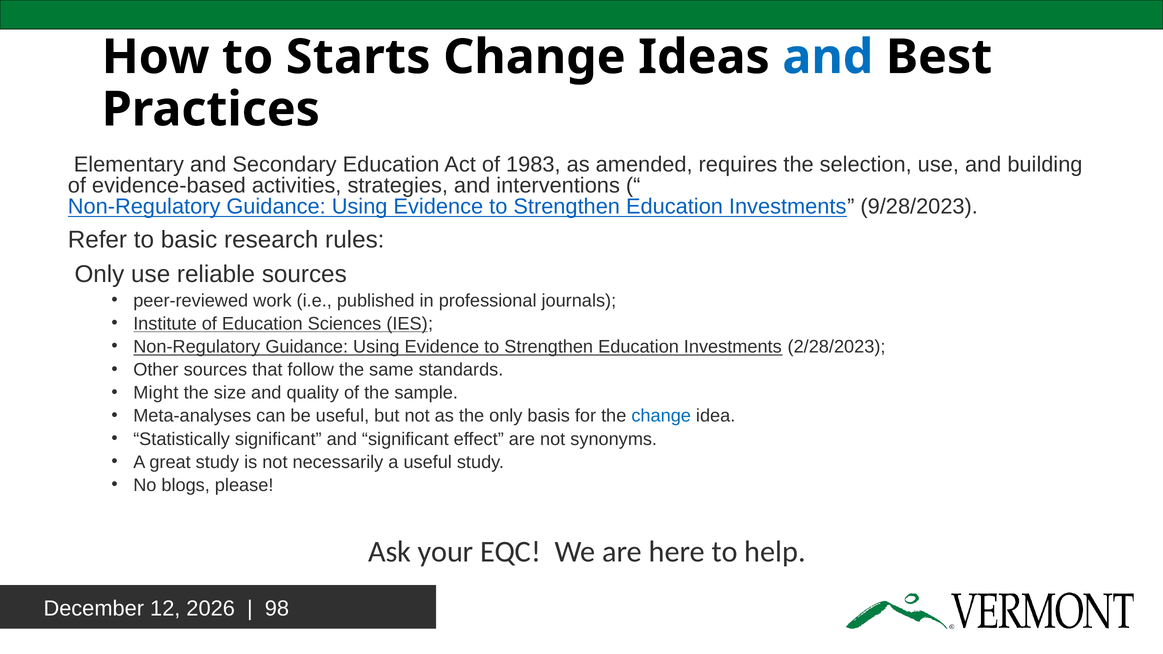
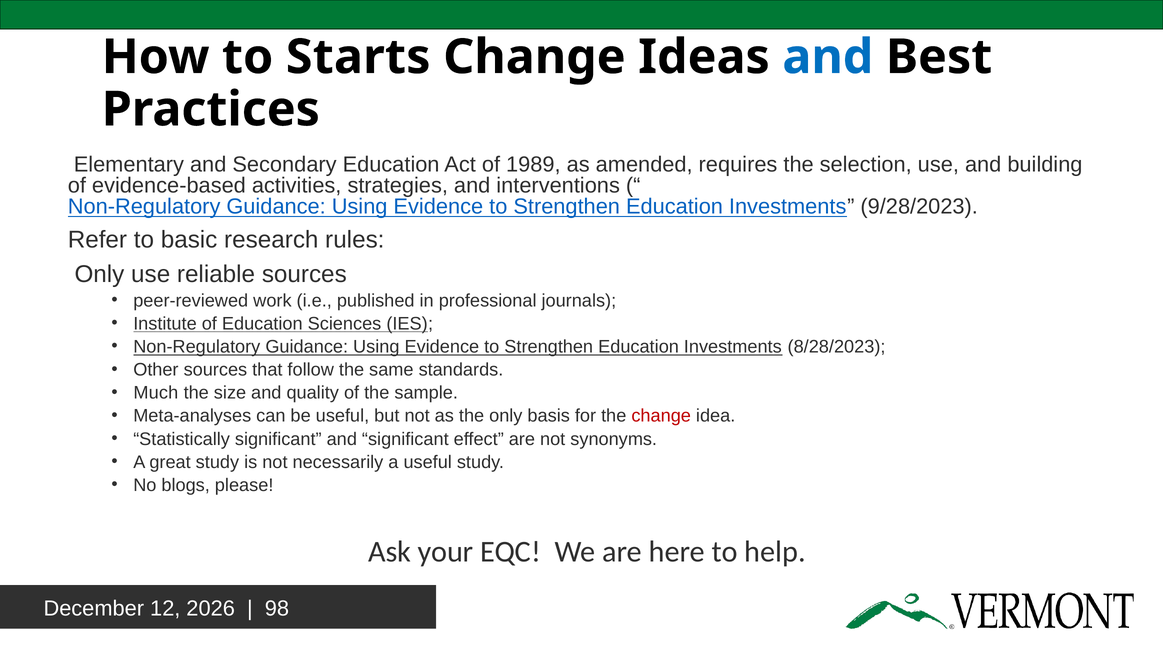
1983: 1983 -> 1989 (533, 164)
2/28/2023: 2/28/2023 -> 8/28/2023 (837, 347)
Might: Might -> Much (156, 393)
change colour: blue -> red (661, 416)
